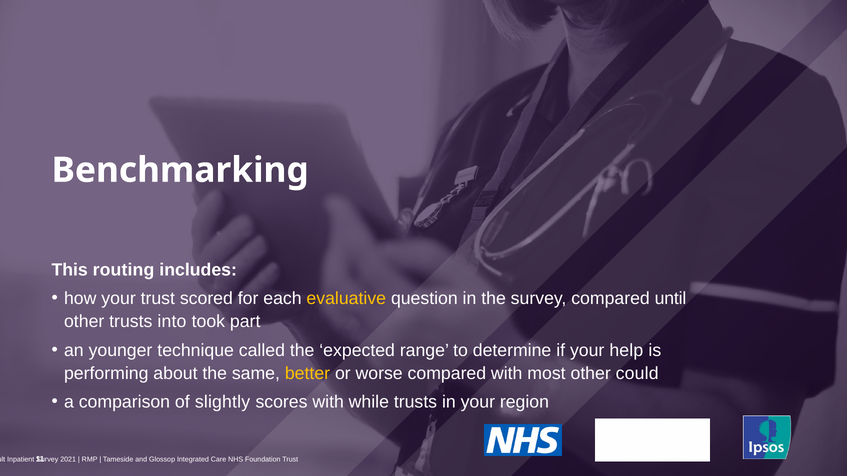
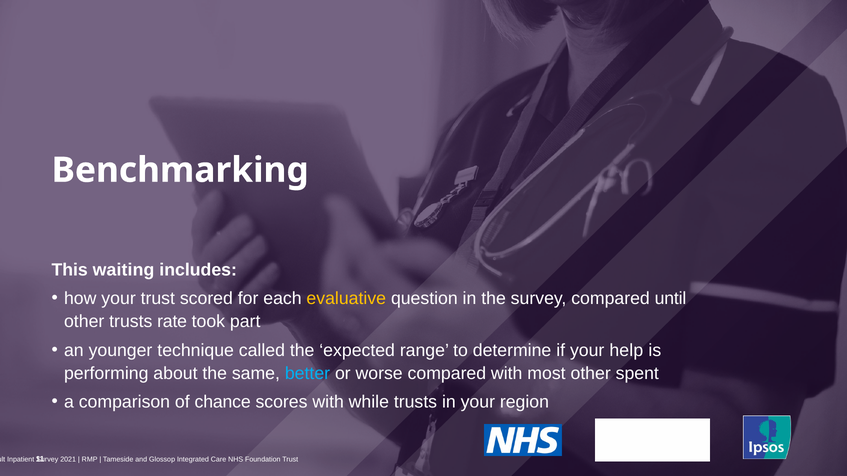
routing: routing -> waiting (123, 270)
into: into -> rate (172, 322)
better colour: yellow -> light blue (307, 374)
could: could -> spent (637, 374)
slightly: slightly -> chance (223, 402)
